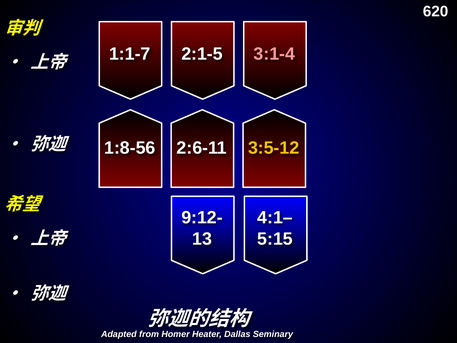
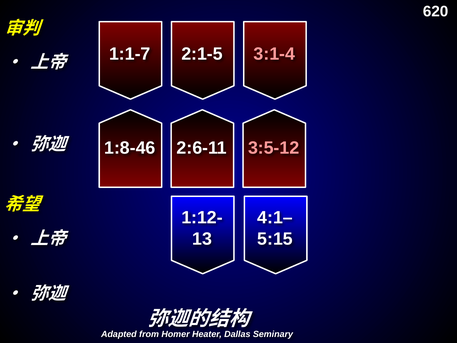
1:8-56: 1:8-56 -> 1:8-46 (130, 148)
3:5-12 colour: yellow -> pink (274, 148)
9:12-: 9:12- -> 1:12- (202, 218)
